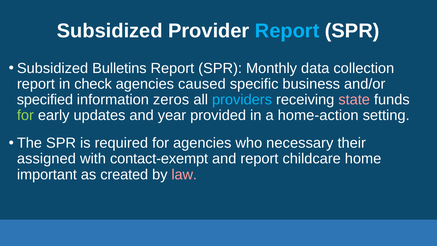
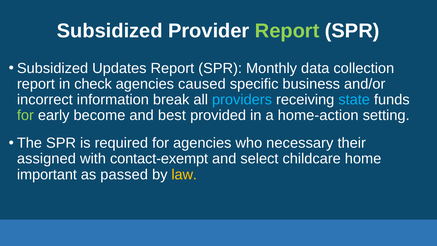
Report colour: light blue -> light green (287, 31)
Bulletins: Bulletins -> Updates (119, 68)
specified: specified -> incorrect (45, 100)
zeros: zeros -> break (171, 100)
state colour: pink -> light blue (354, 100)
updates: updates -> become (99, 115)
year: year -> best (172, 115)
and report: report -> select (259, 159)
created: created -> passed (124, 174)
law colour: pink -> yellow (184, 174)
